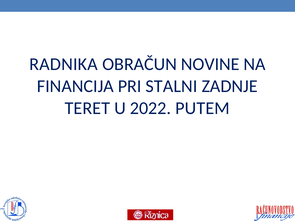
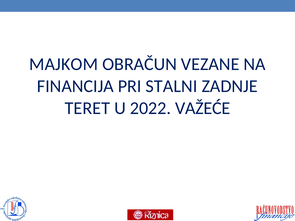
RADNIKA: RADNIKA -> MAJKOM (64, 64)
NOVINE: NOVINE -> VEZANE (210, 64)
PUTEM: PUTEM -> VAŽEĆE (203, 108)
